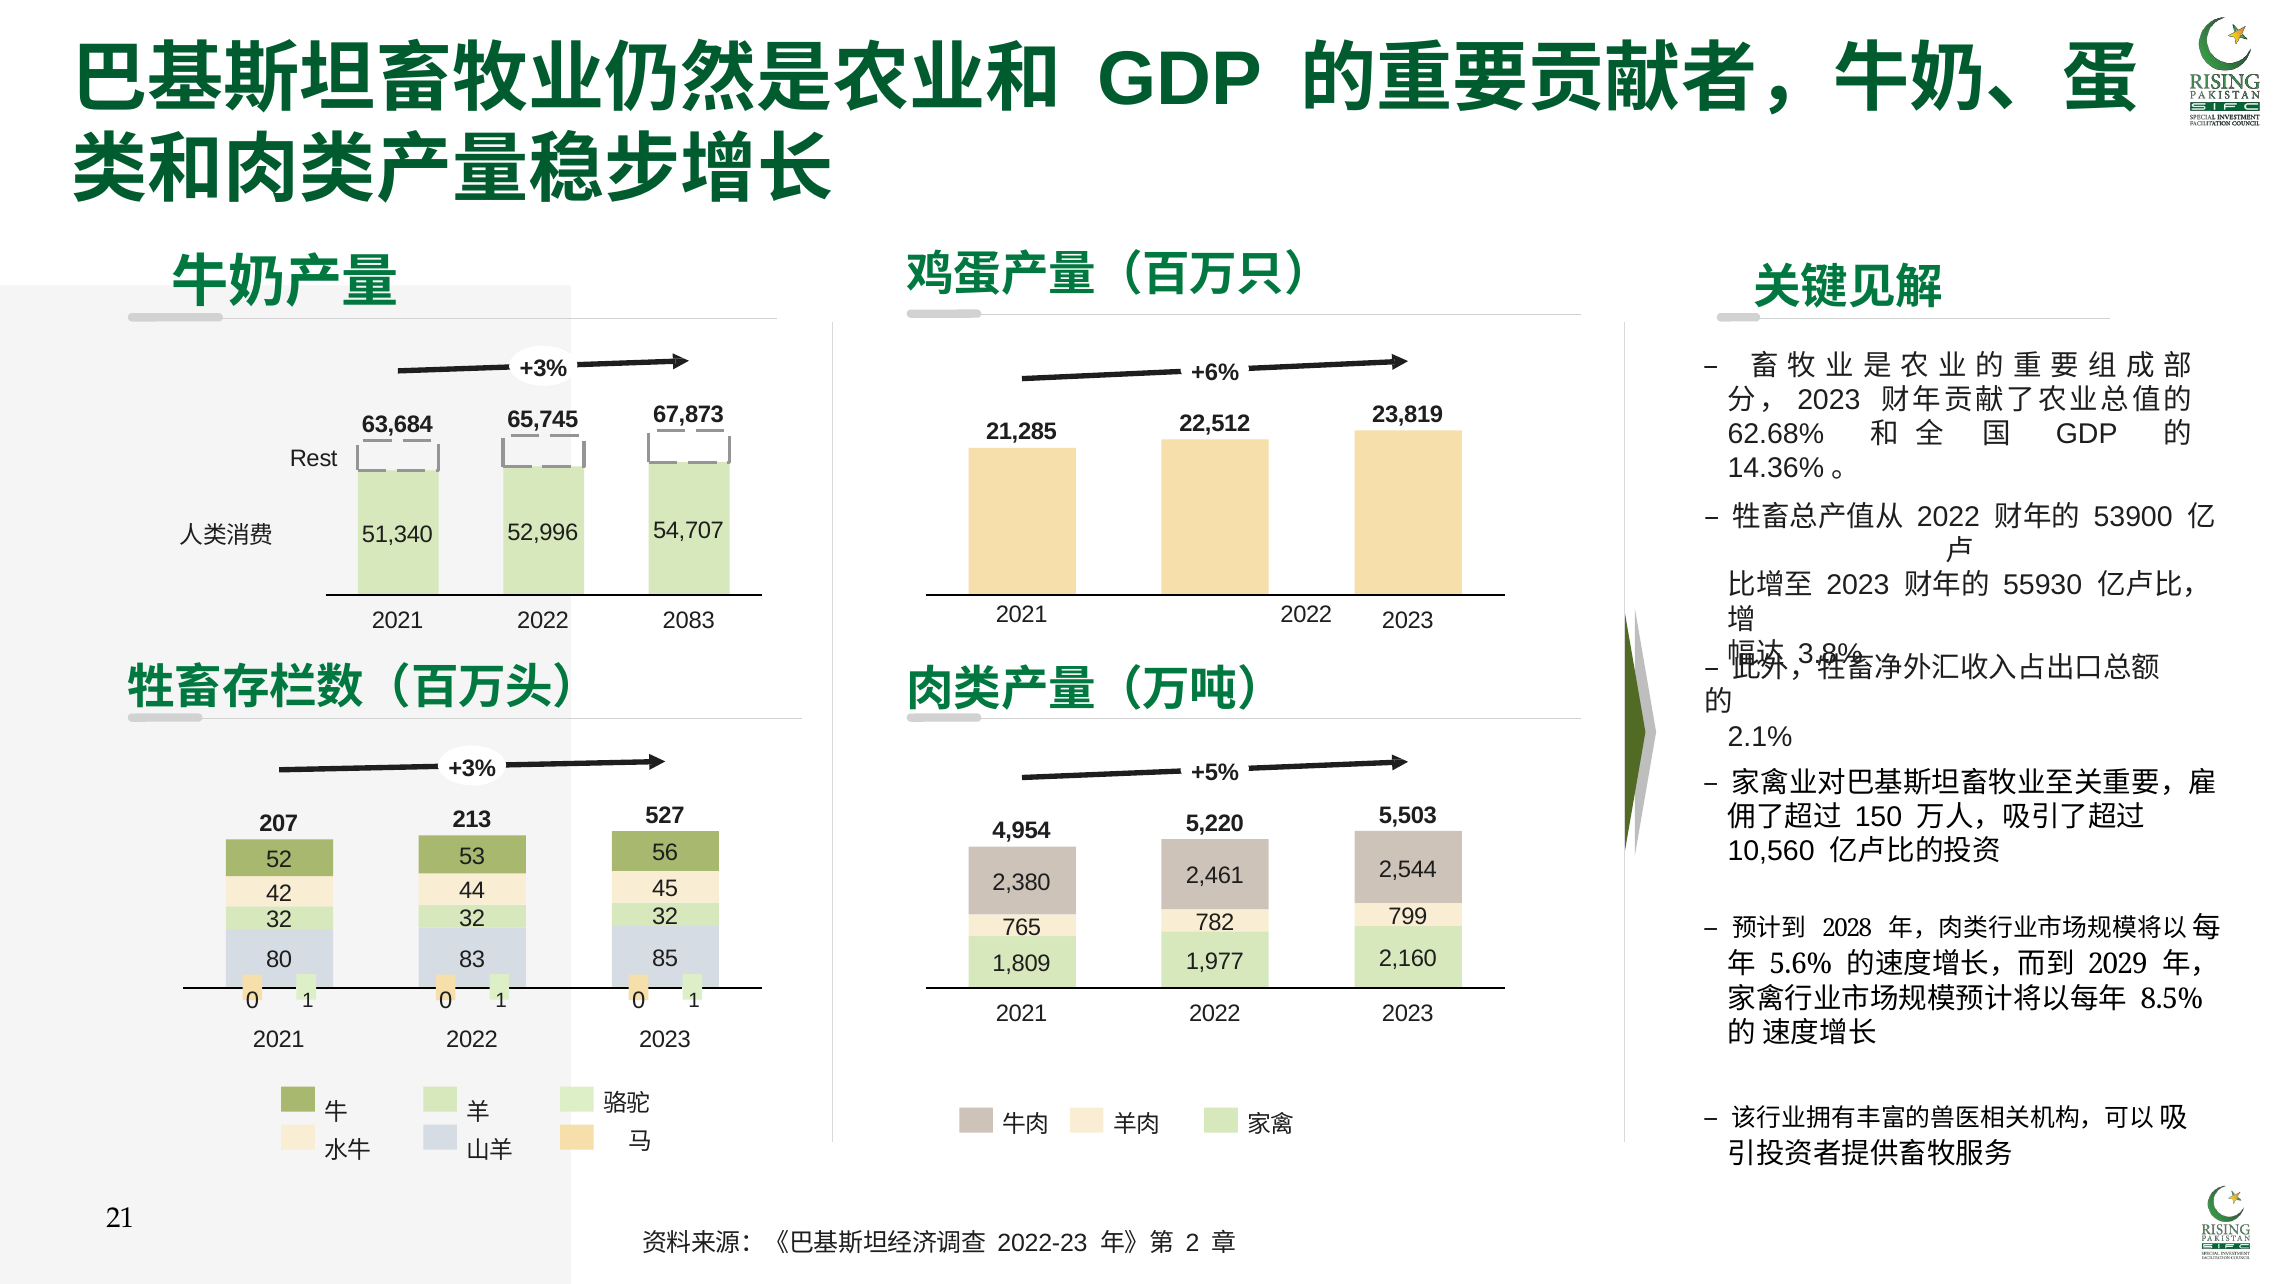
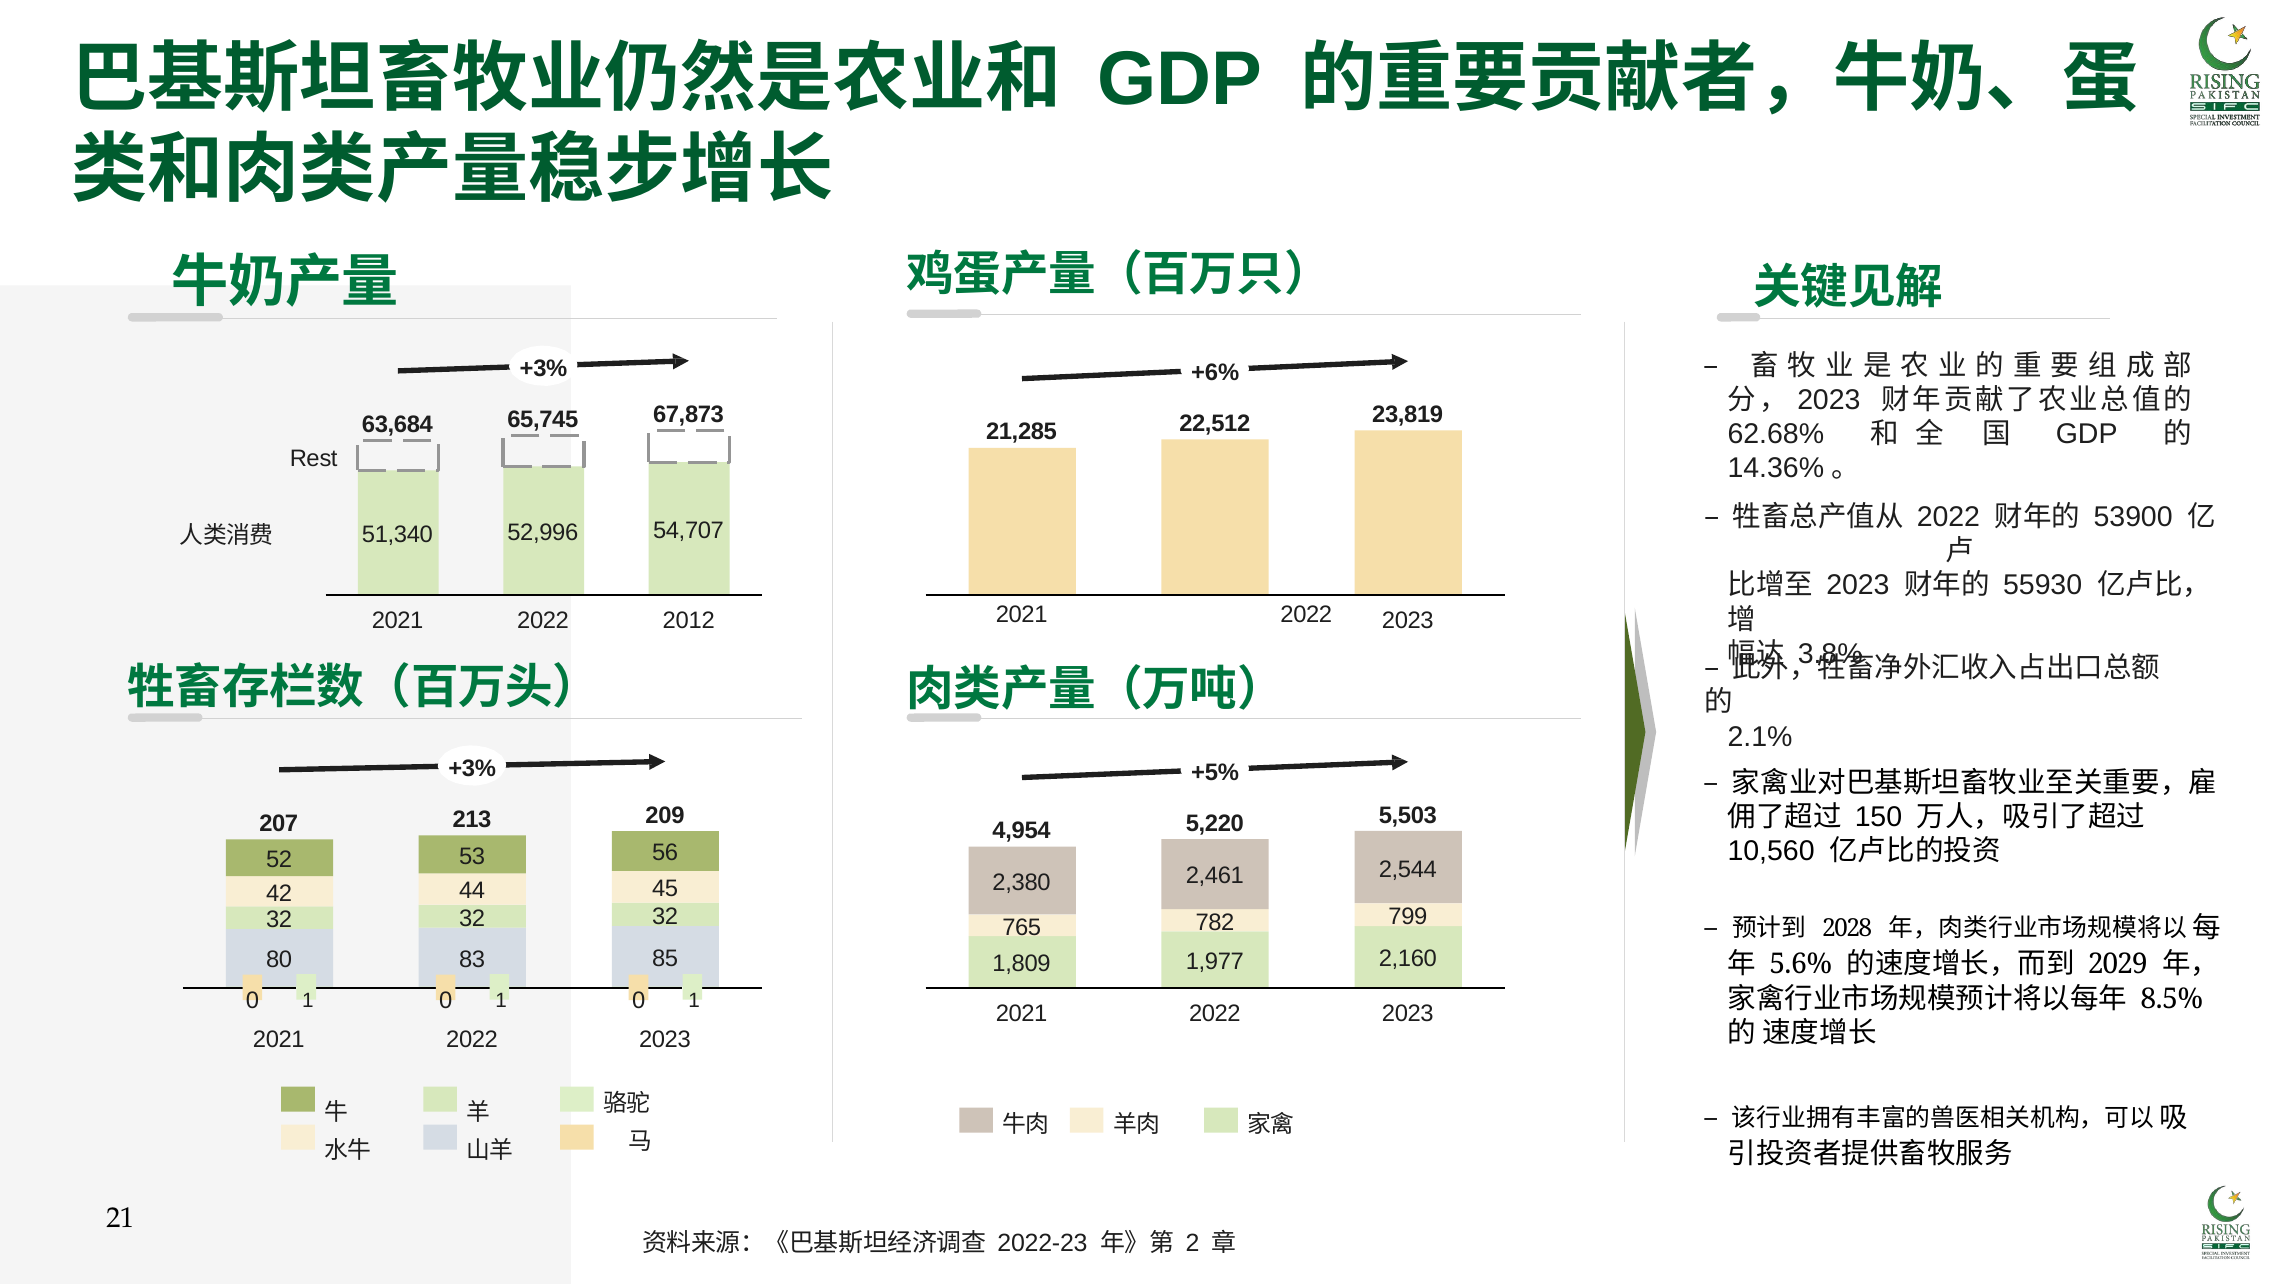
2083: 2083 -> 2012 (689, 621)
527: 527 -> 209 (665, 815)
